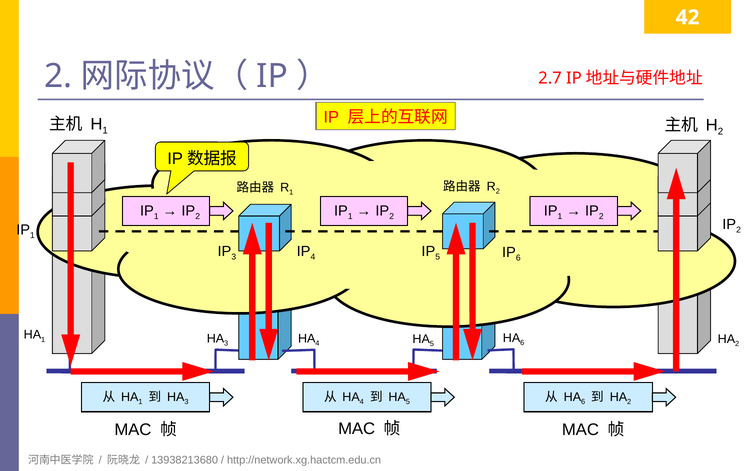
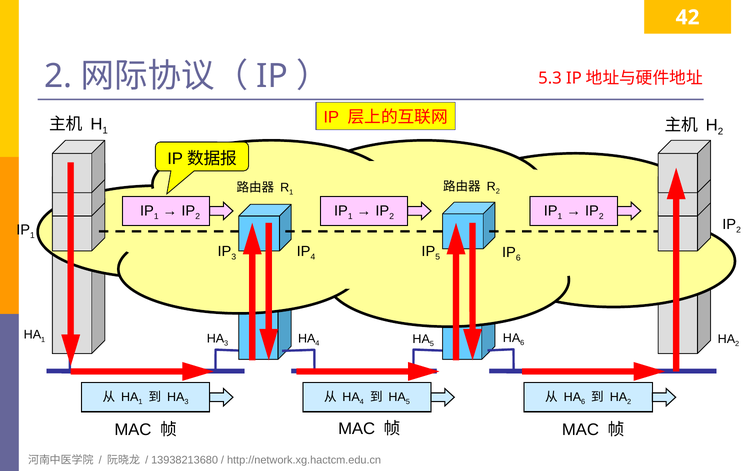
2.7: 2.7 -> 5.3 (550, 78)
